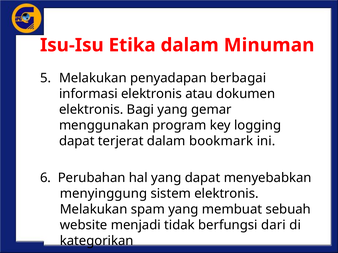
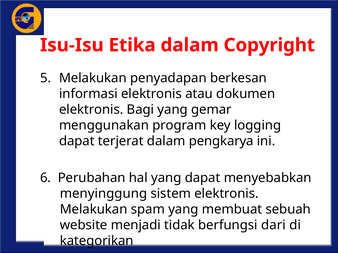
Minuman: Minuman -> Copyright (269, 45)
berbagai: berbagai -> berkesan (238, 78)
bookmark: bookmark -> pengkarya (221, 141)
